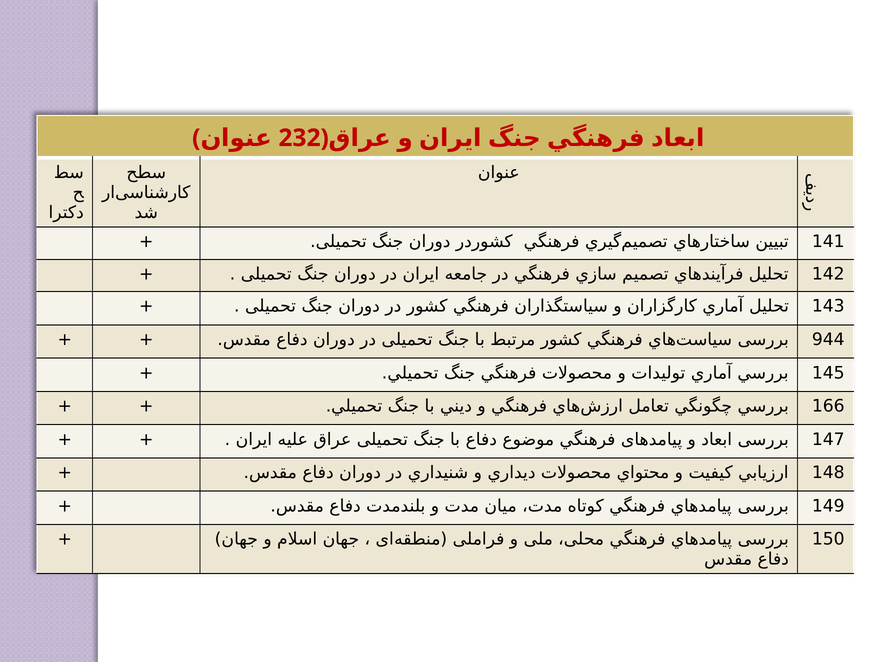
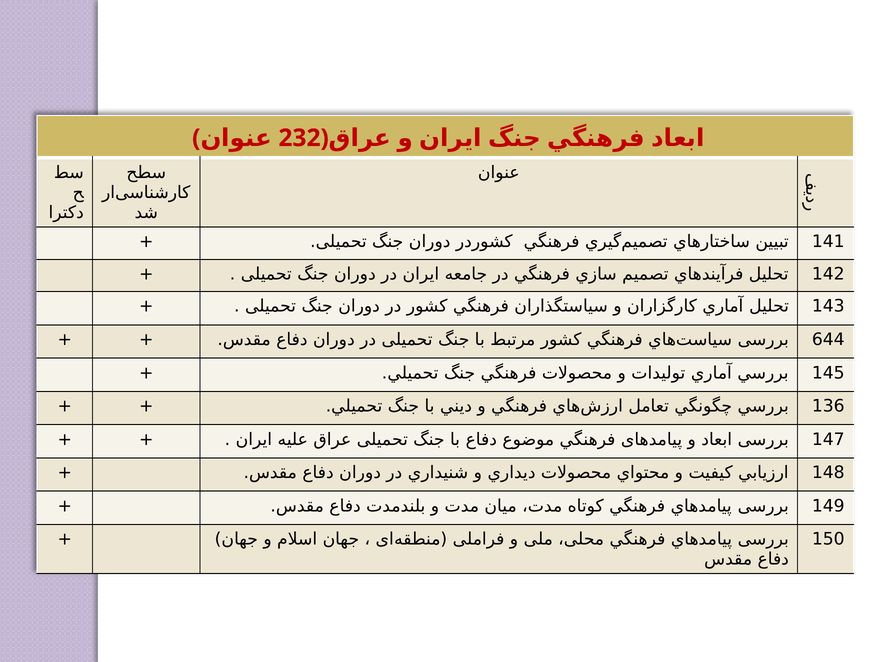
944: 944 -> 644 (828, 340)
166: 166 -> 136 (828, 406)
